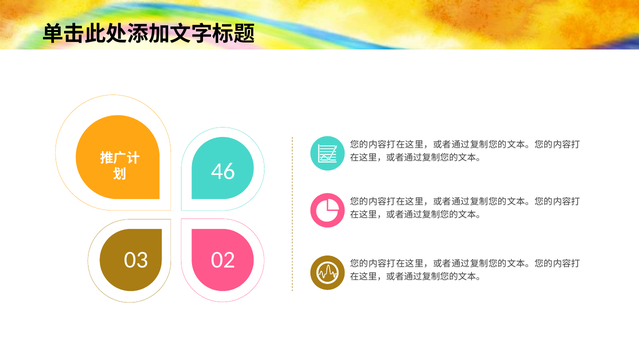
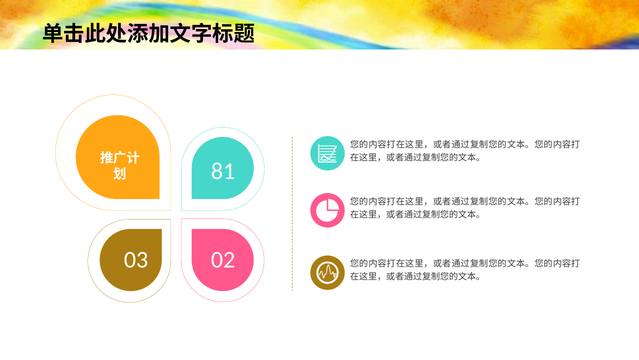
46: 46 -> 81 (223, 171)
